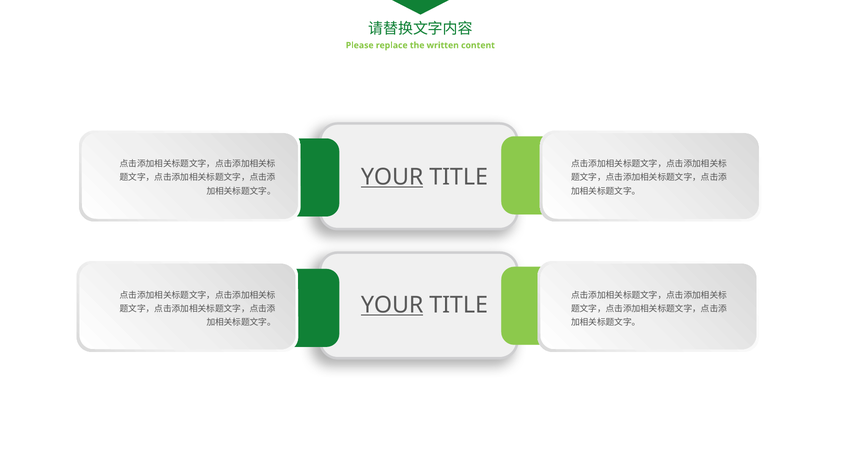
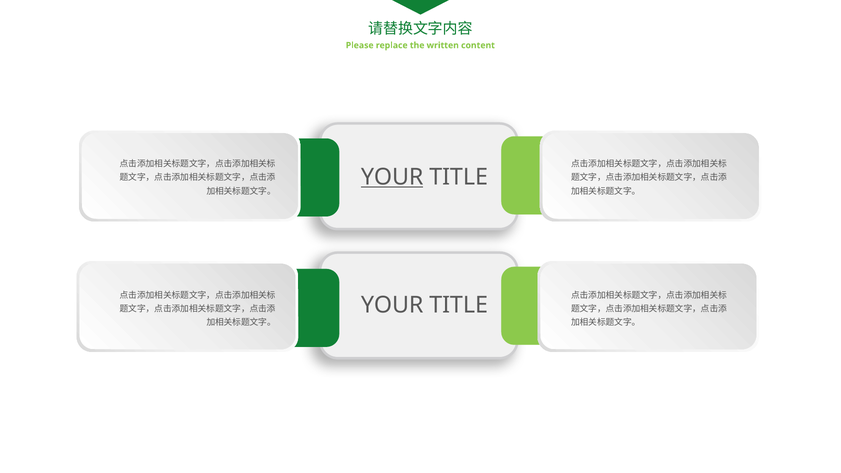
YOUR underline: present -> none (392, 305)
